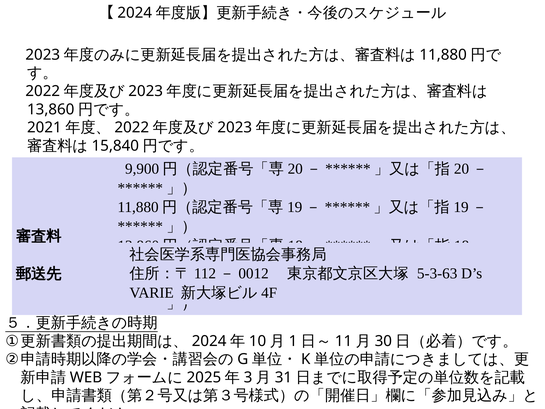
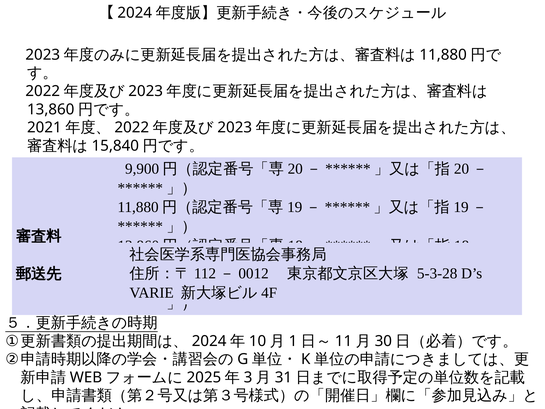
5-3-63: 5-3-63 -> 5-3-28 (437, 273)
